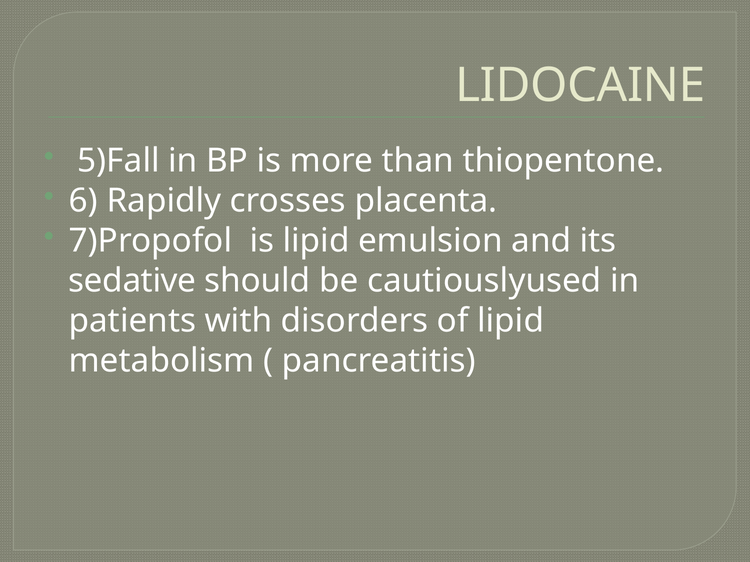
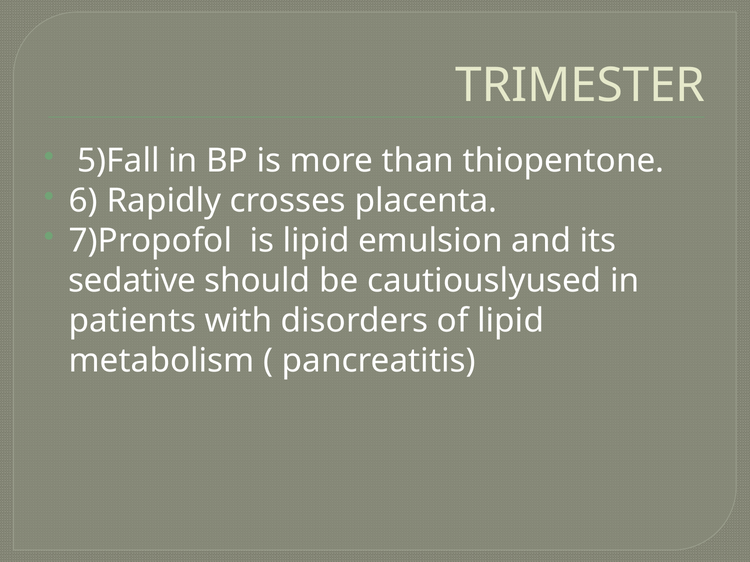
LIDOCAINE: LIDOCAINE -> TRIMESTER (580, 85)
